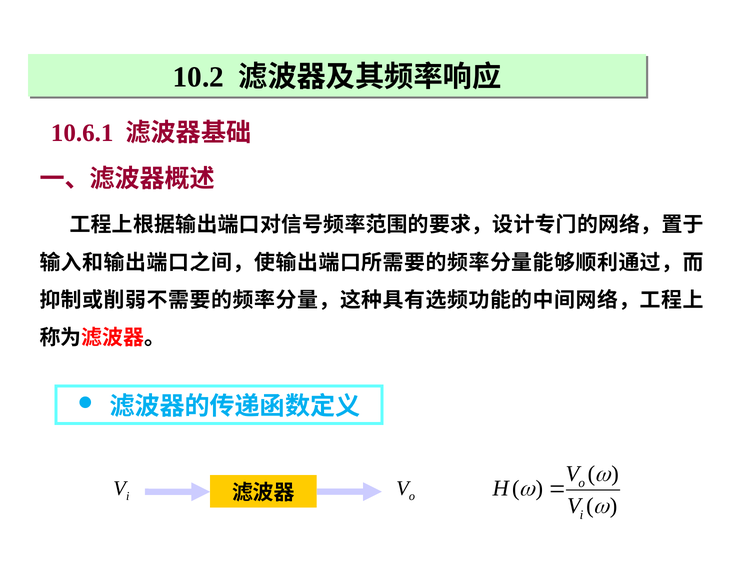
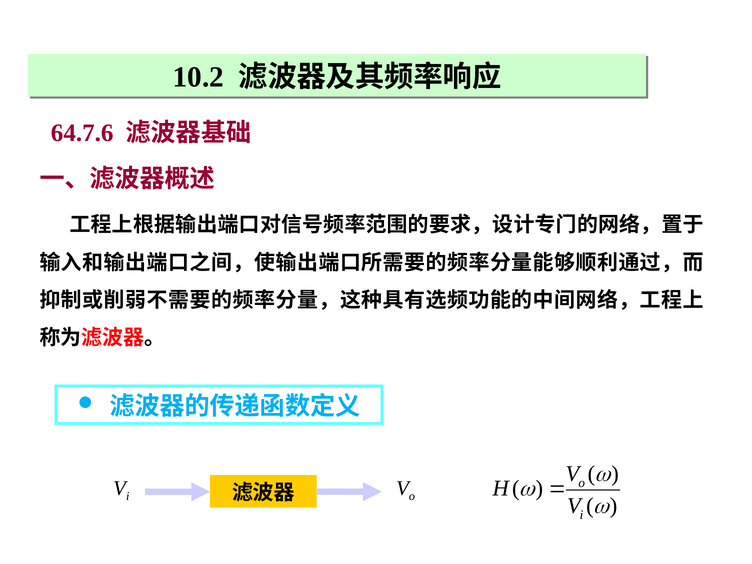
10.6.1: 10.6.1 -> 64.7.6 (82, 133)
